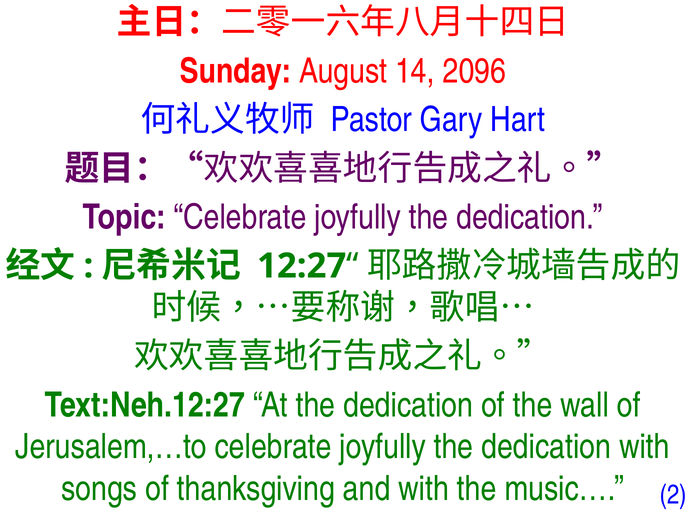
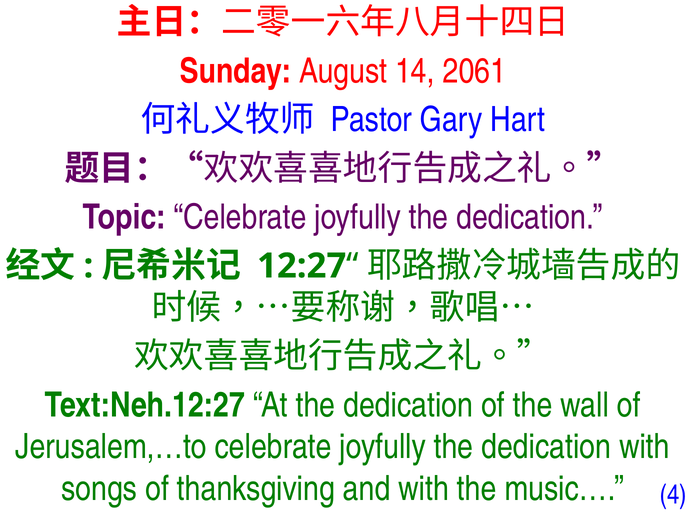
2096: 2096 -> 2061 (474, 71)
2: 2 -> 4 (673, 495)
